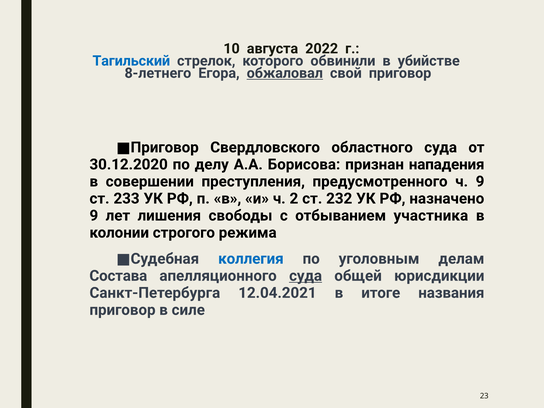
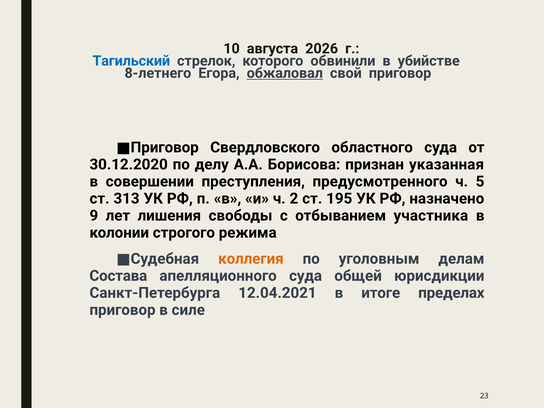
2022: 2022 -> 2026 (322, 49)
нападения: нападения -> указанная (447, 164)
ч 9: 9 -> 5 (480, 181)
233: 233 -> 313 (127, 199)
232: 232 -> 195 (339, 199)
коллегия colour: blue -> orange (251, 259)
суда underline: present -> none (306, 276)
названия: названия -> пределах (451, 293)
